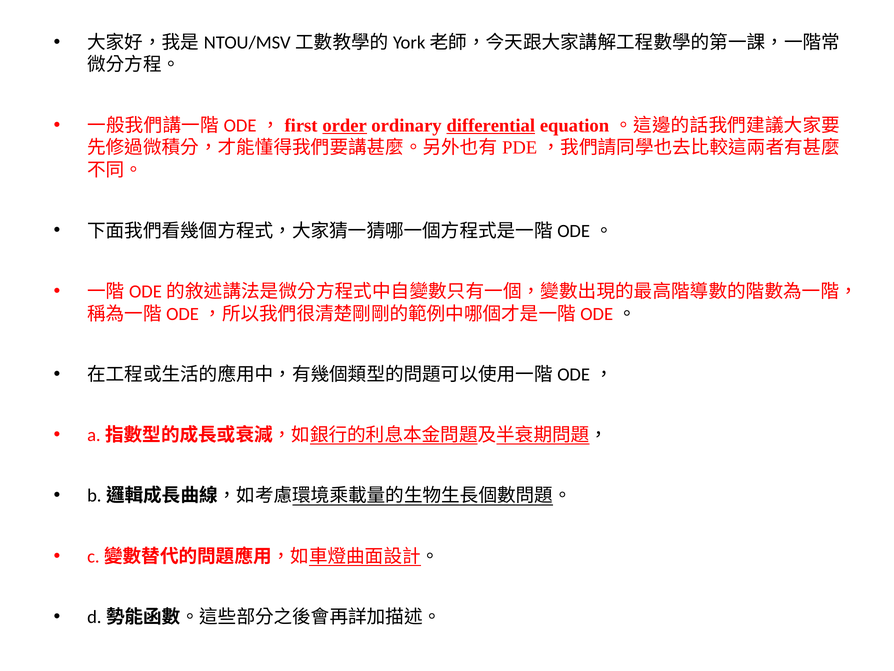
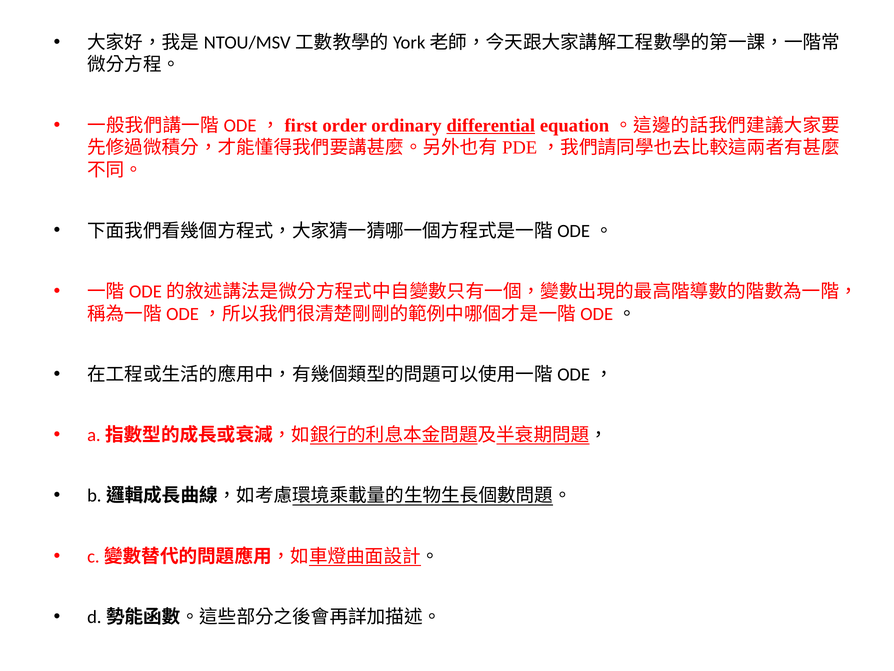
order underline: present -> none (345, 125)
